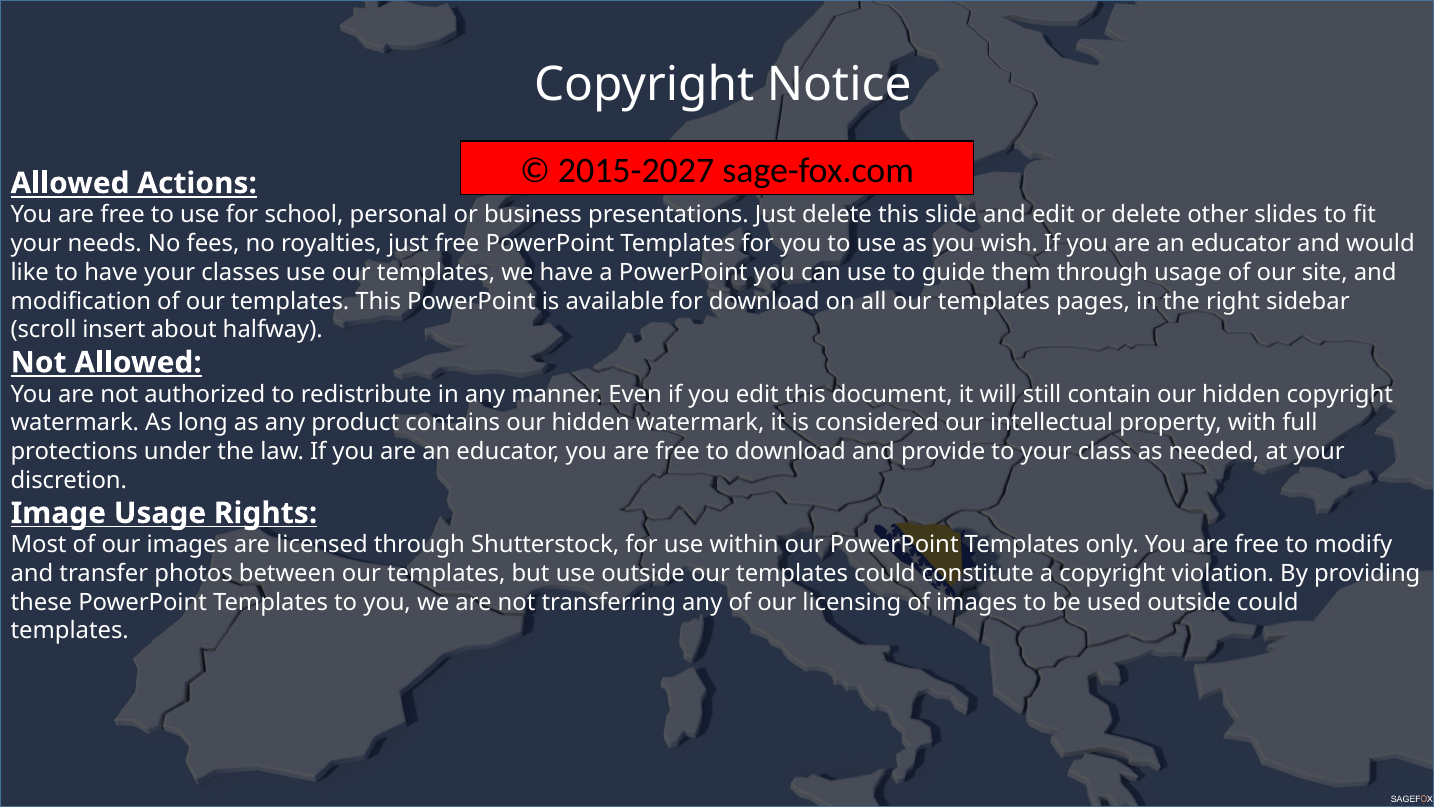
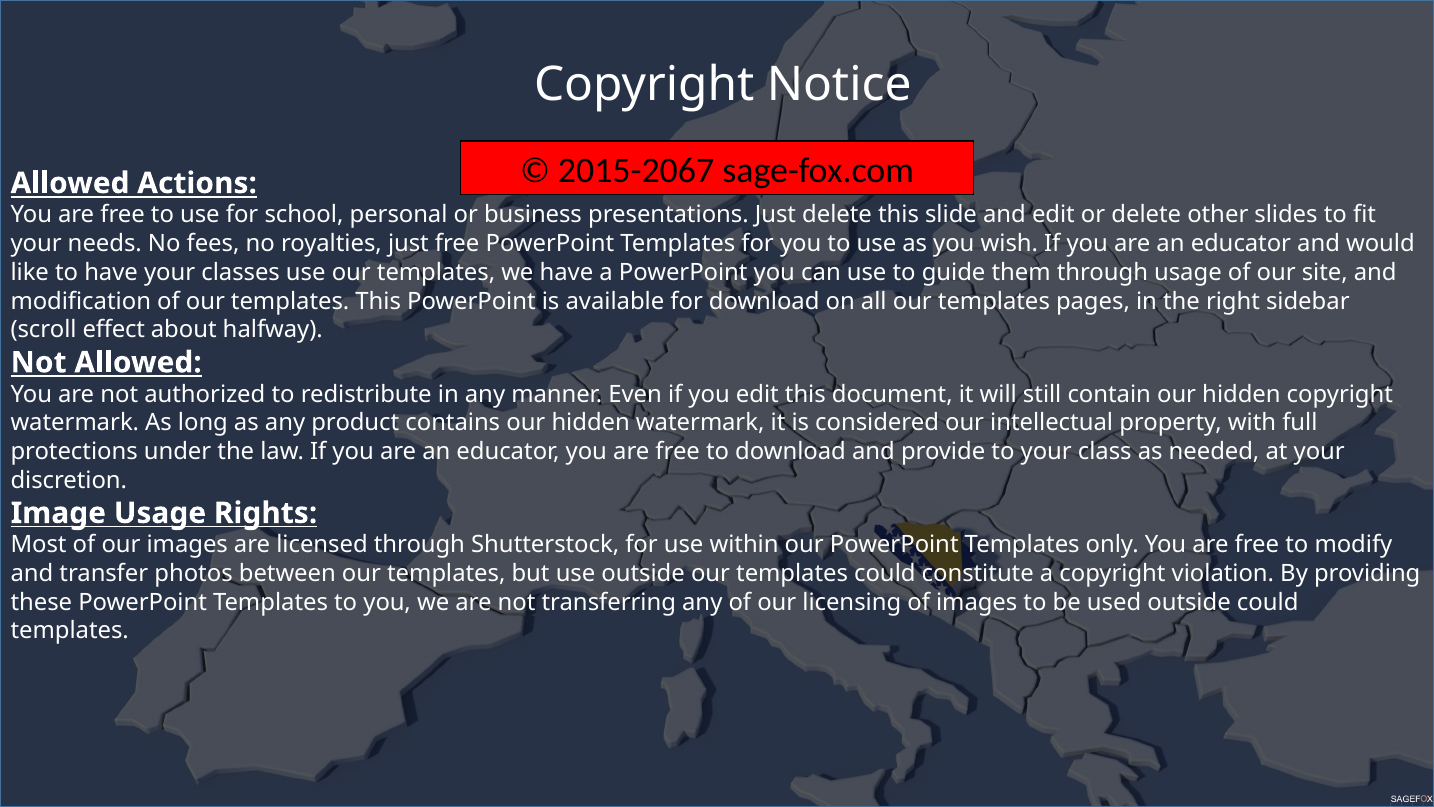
2015-2027: 2015-2027 -> 2015-2067 (636, 170)
insert: insert -> effect (114, 330)
